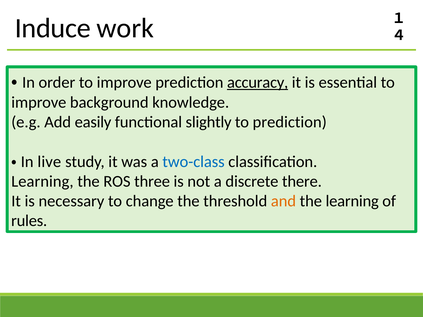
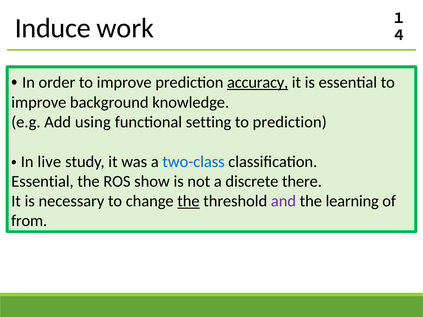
easily: easily -> using (93, 122)
slightly: slightly -> setting (209, 122)
Learning: Learning -> Essential (42, 182)
three: three -> show (152, 182)
the underline: none -> present (188, 201)
and colour: orange -> purple (283, 201)
rules: rules -> from (29, 221)
